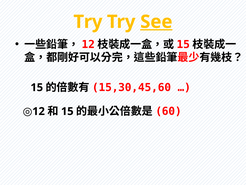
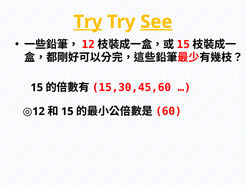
Try underline: none -> present (88, 22)
